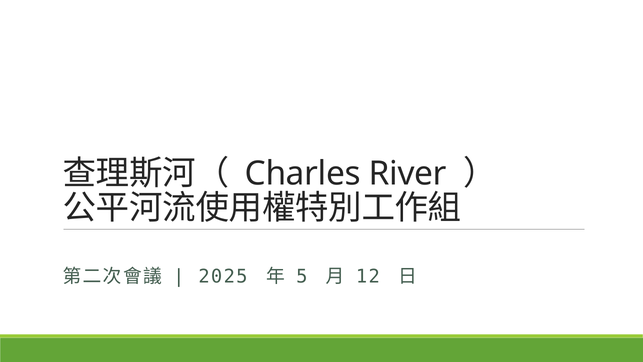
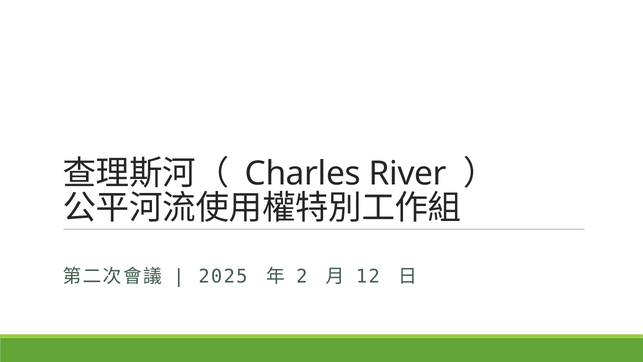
5: 5 -> 2 (302, 276)
